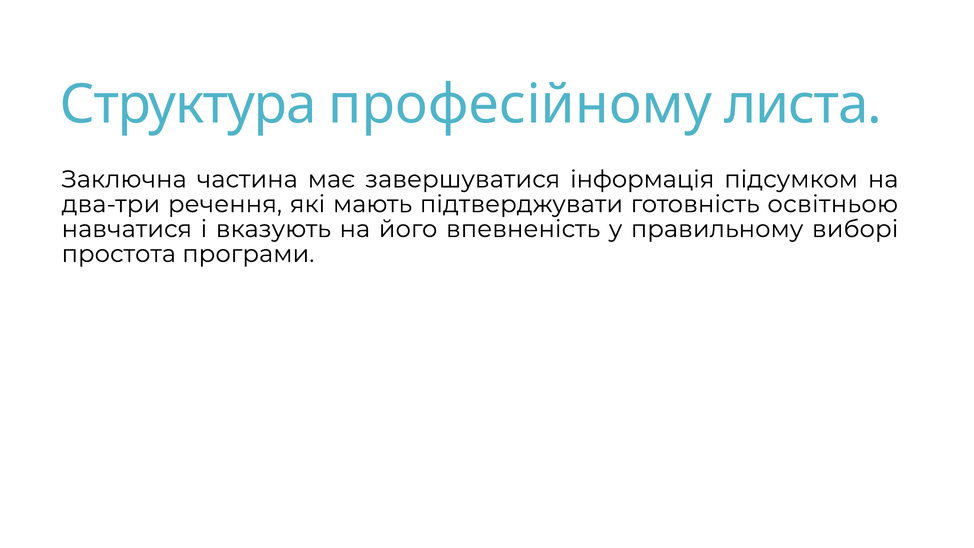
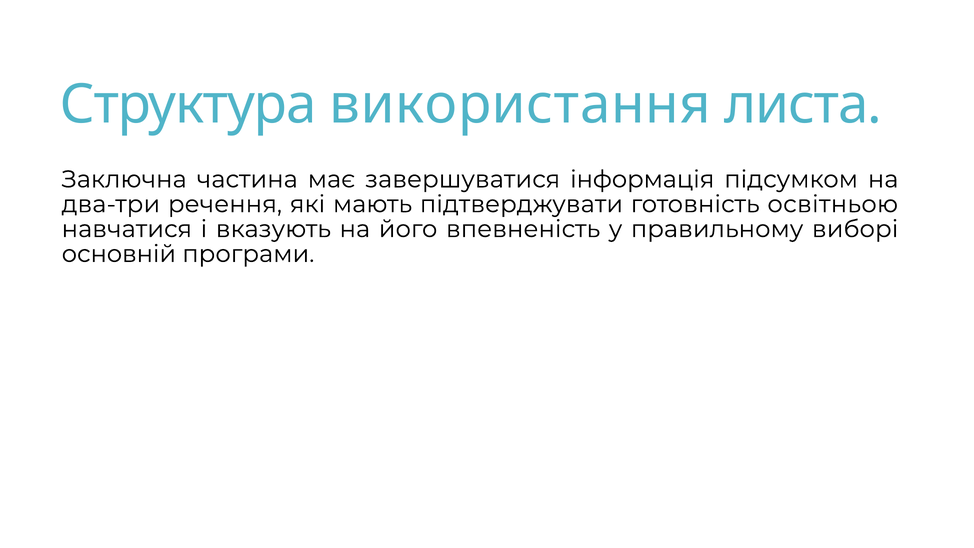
професійному: професійному -> використання (520, 105)
простота: простота -> основній (119, 254)
